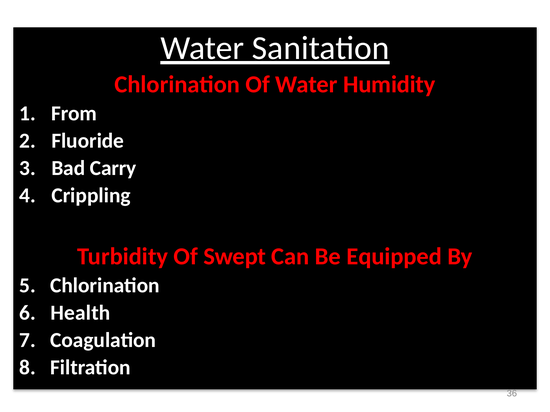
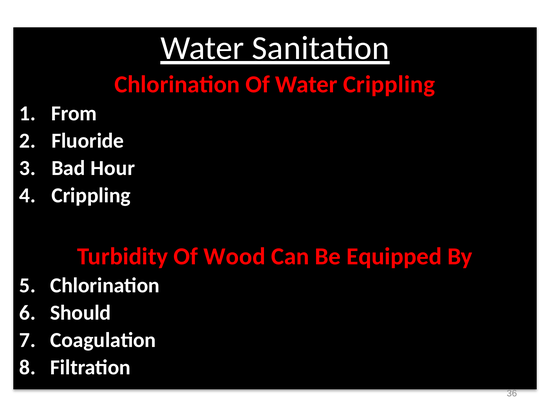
Water Humidity: Humidity -> Crippling (389, 85)
Carry: Carry -> Hour (113, 168)
Swept: Swept -> Wood (234, 257)
Health: Health -> Should (81, 313)
